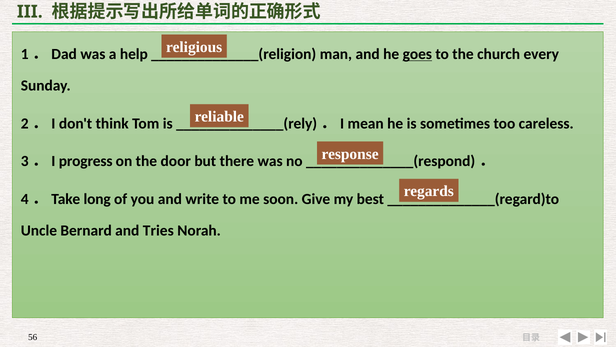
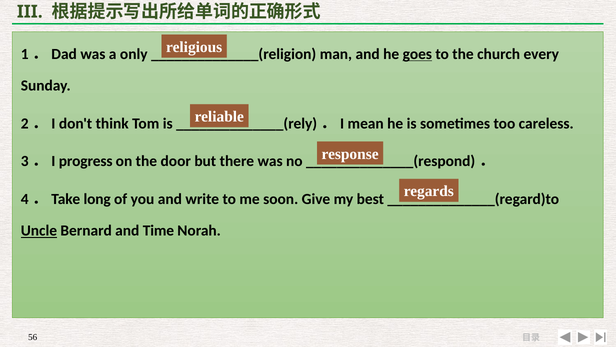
help: help -> only (134, 54)
Uncle underline: none -> present (39, 230)
Tries: Tries -> Time (158, 230)
